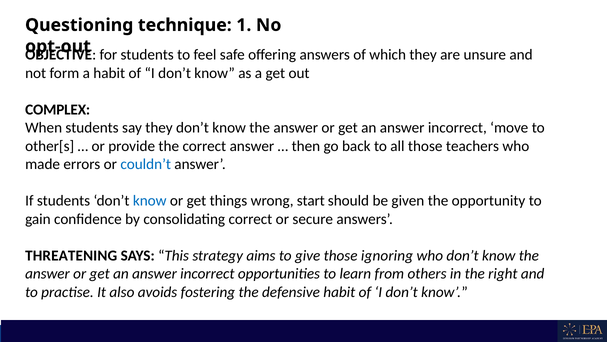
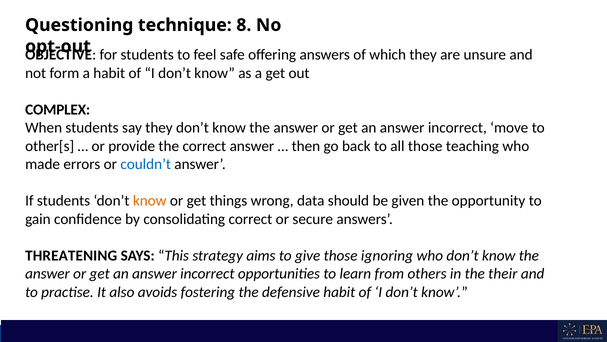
1: 1 -> 8 (244, 25)
teachers: teachers -> teaching (472, 146)
know colour: blue -> orange (150, 201)
start: start -> data (311, 201)
right: right -> their (503, 273)
